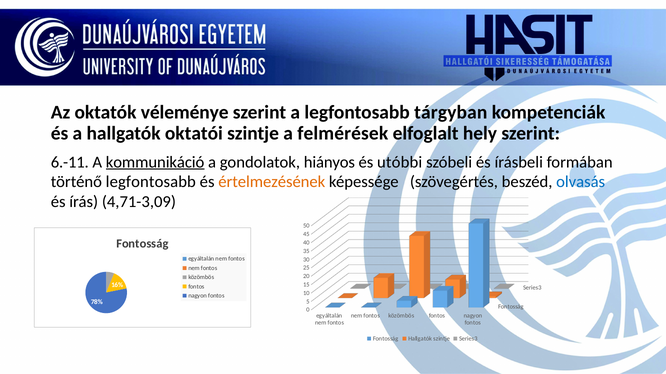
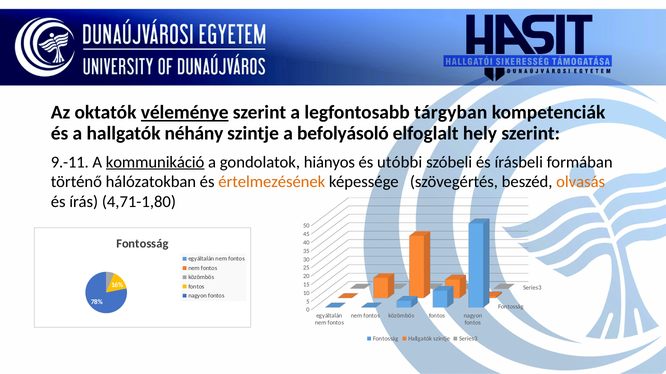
véleménye underline: none -> present (185, 113)
oktatói: oktatói -> néhány (194, 134)
felmérések: felmérések -> befolyásoló (343, 134)
6.-11: 6.-11 -> 9.-11 (70, 162)
történő legfontosabb: legfontosabb -> hálózatokban (151, 182)
olvasás colour: blue -> orange (581, 182)
4,71-3,09: 4,71-3,09 -> 4,71-1,80 (139, 202)
